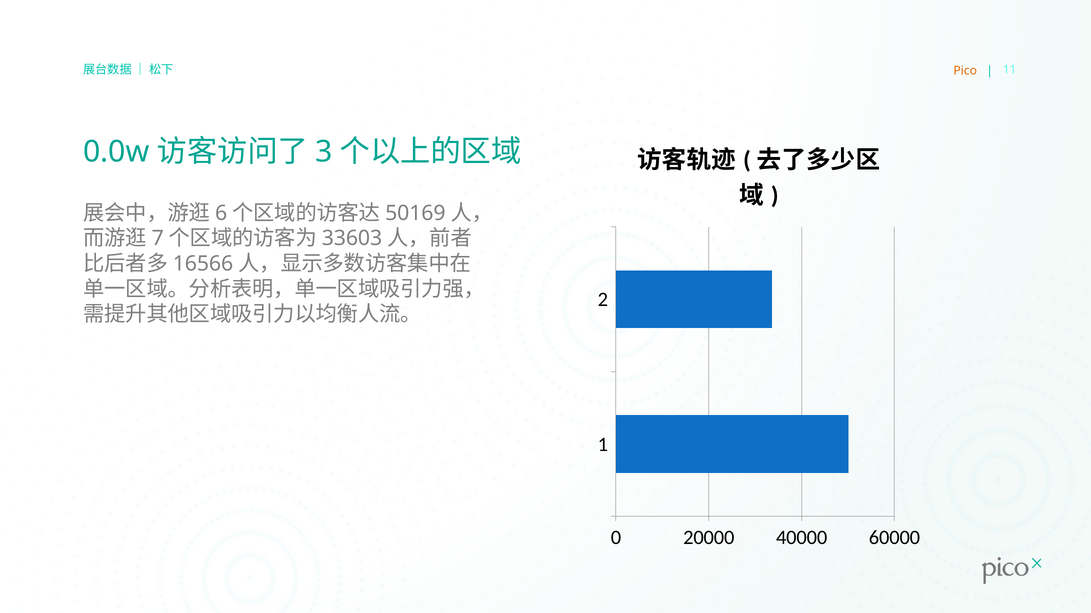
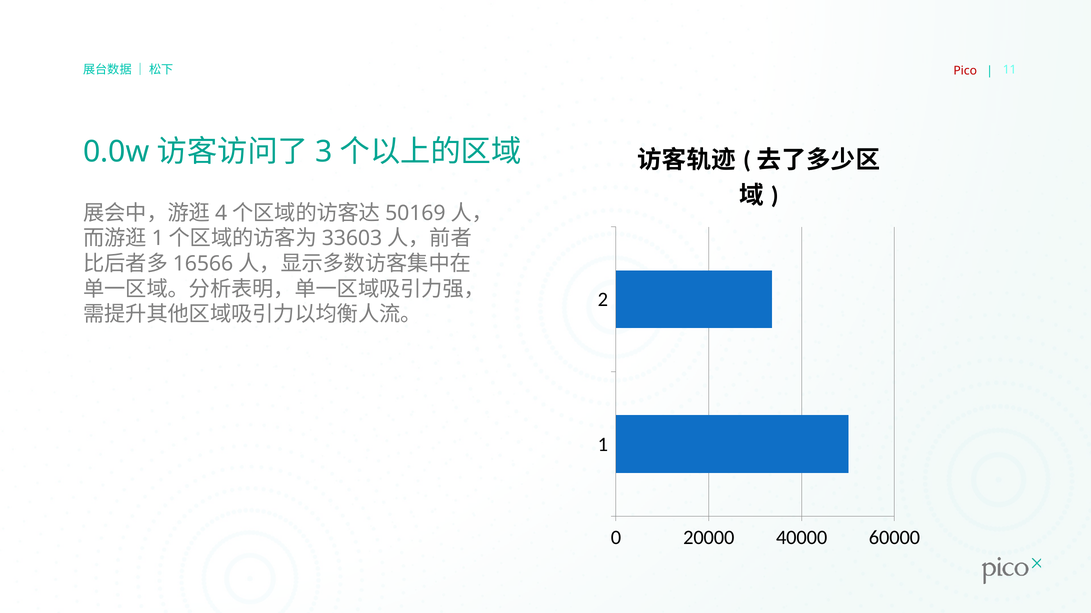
Pico colour: orange -> red (965, 71)
6: 6 -> 4 (221, 213)
7: 7 -> 1 (158, 239)
